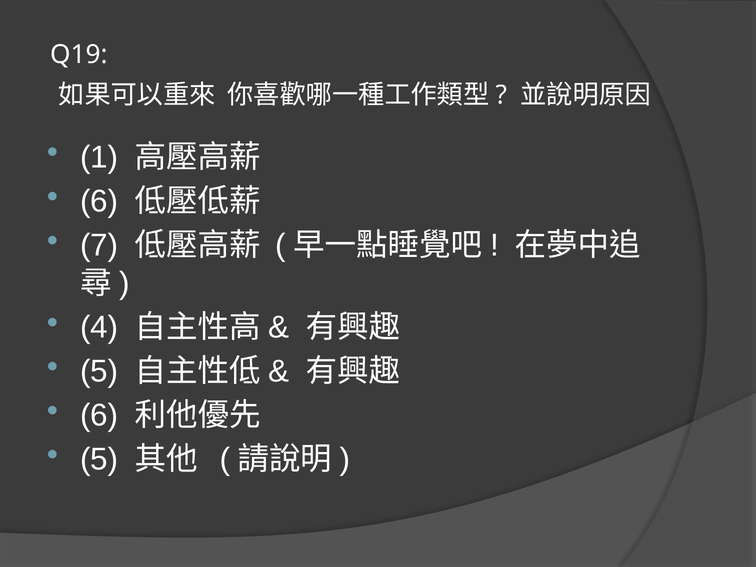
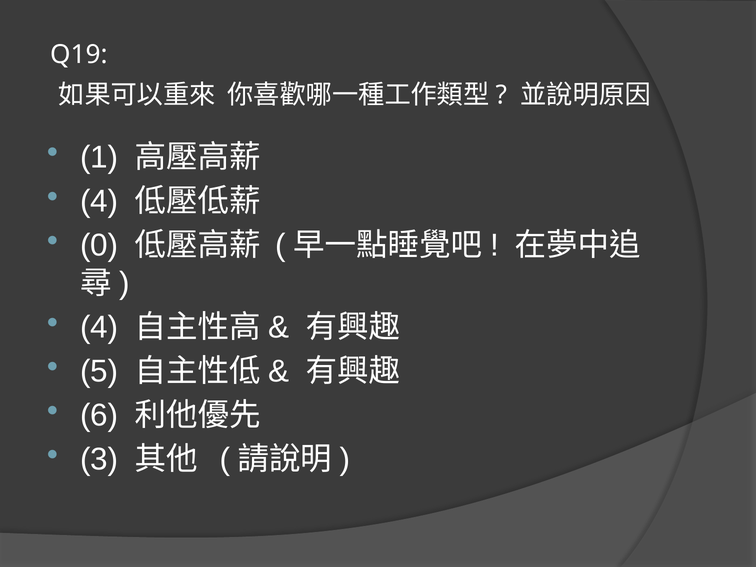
6: 6 -> 4 (99, 201)
7: 7 -> 0 (99, 245)
5: 5 -> 3 (99, 460)
